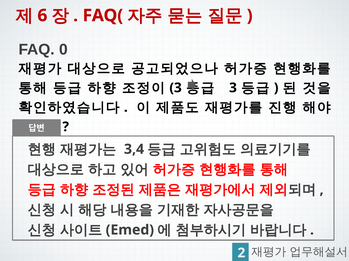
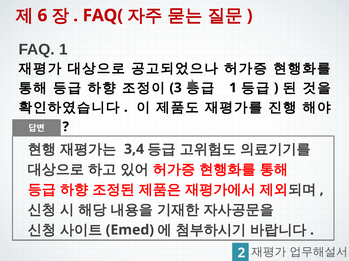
FAQ 0: 0 -> 1 (63, 50)
3: 3 -> 1 (233, 88)
